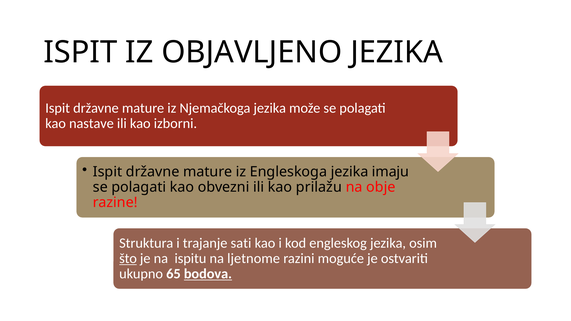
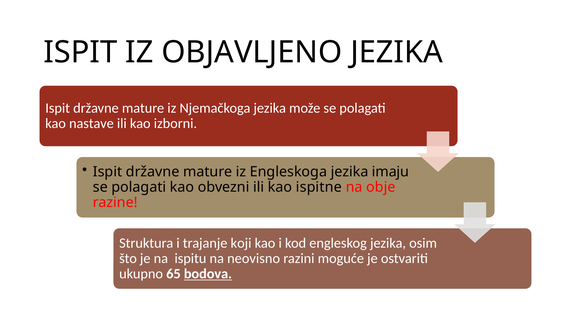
prilažu: prilažu -> ispitne (319, 187)
sati: sati -> koji (241, 243)
što underline: present -> none (128, 259)
ljetnome: ljetnome -> neovisno (254, 259)
